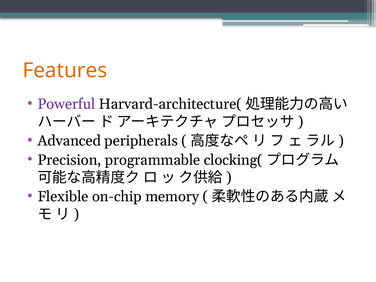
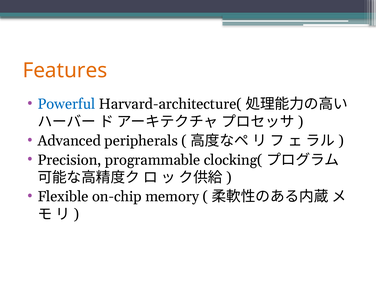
Powerful colour: purple -> blue (66, 104)
